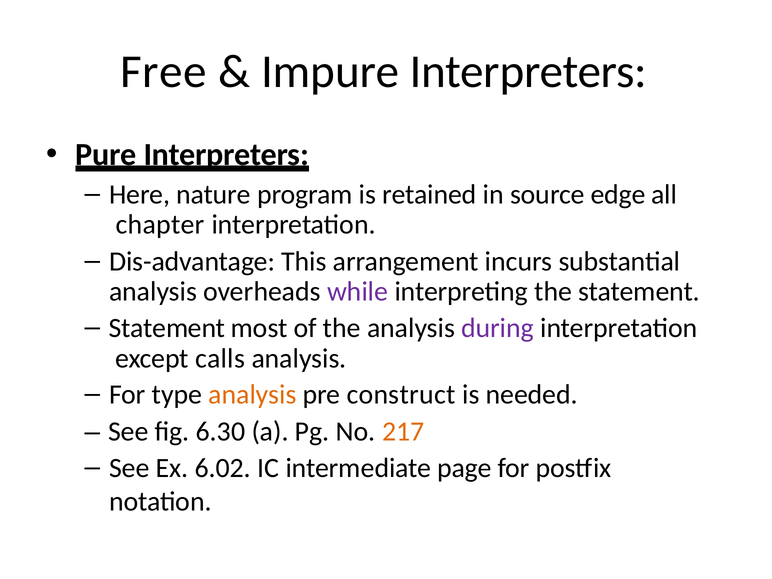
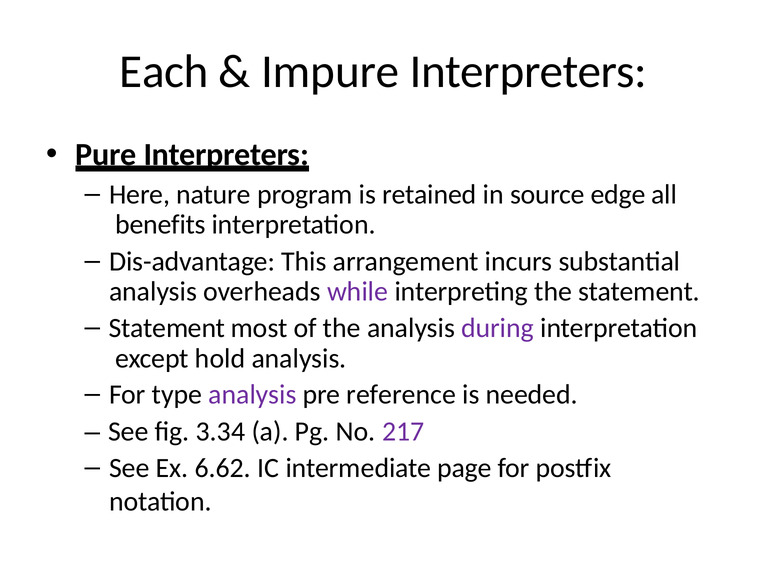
Free: Free -> Each (164, 72)
chapter: chapter -> benefits (160, 225)
calls: calls -> hold (220, 358)
analysis colour: orange -> purple (252, 395)
construct: construct -> reference (401, 395)
6.30: 6.30 -> 3.34 (220, 431)
217 colour: orange -> purple (403, 431)
6.02: 6.02 -> 6.62 (223, 468)
